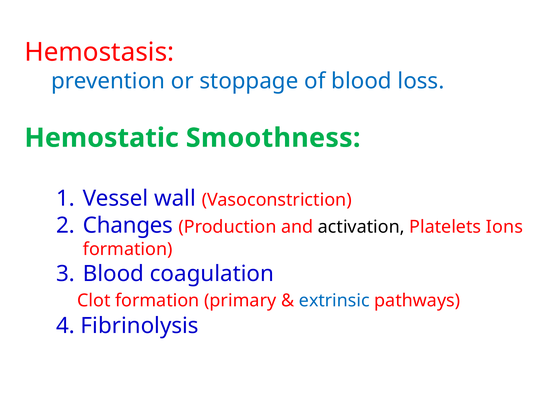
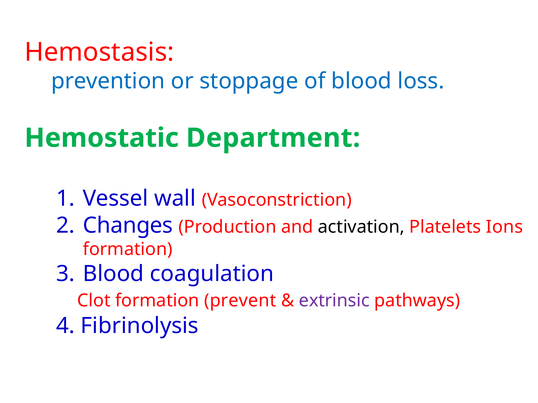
Smoothness: Smoothness -> Department (273, 138)
primary: primary -> prevent (240, 301)
extrinsic colour: blue -> purple (334, 301)
